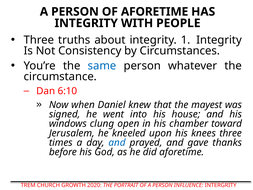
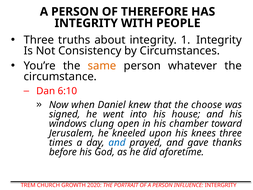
OF AFORETIME: AFORETIME -> THEREFORE (155, 12)
same colour: blue -> orange (102, 66)
mayest: mayest -> choose (207, 105)
